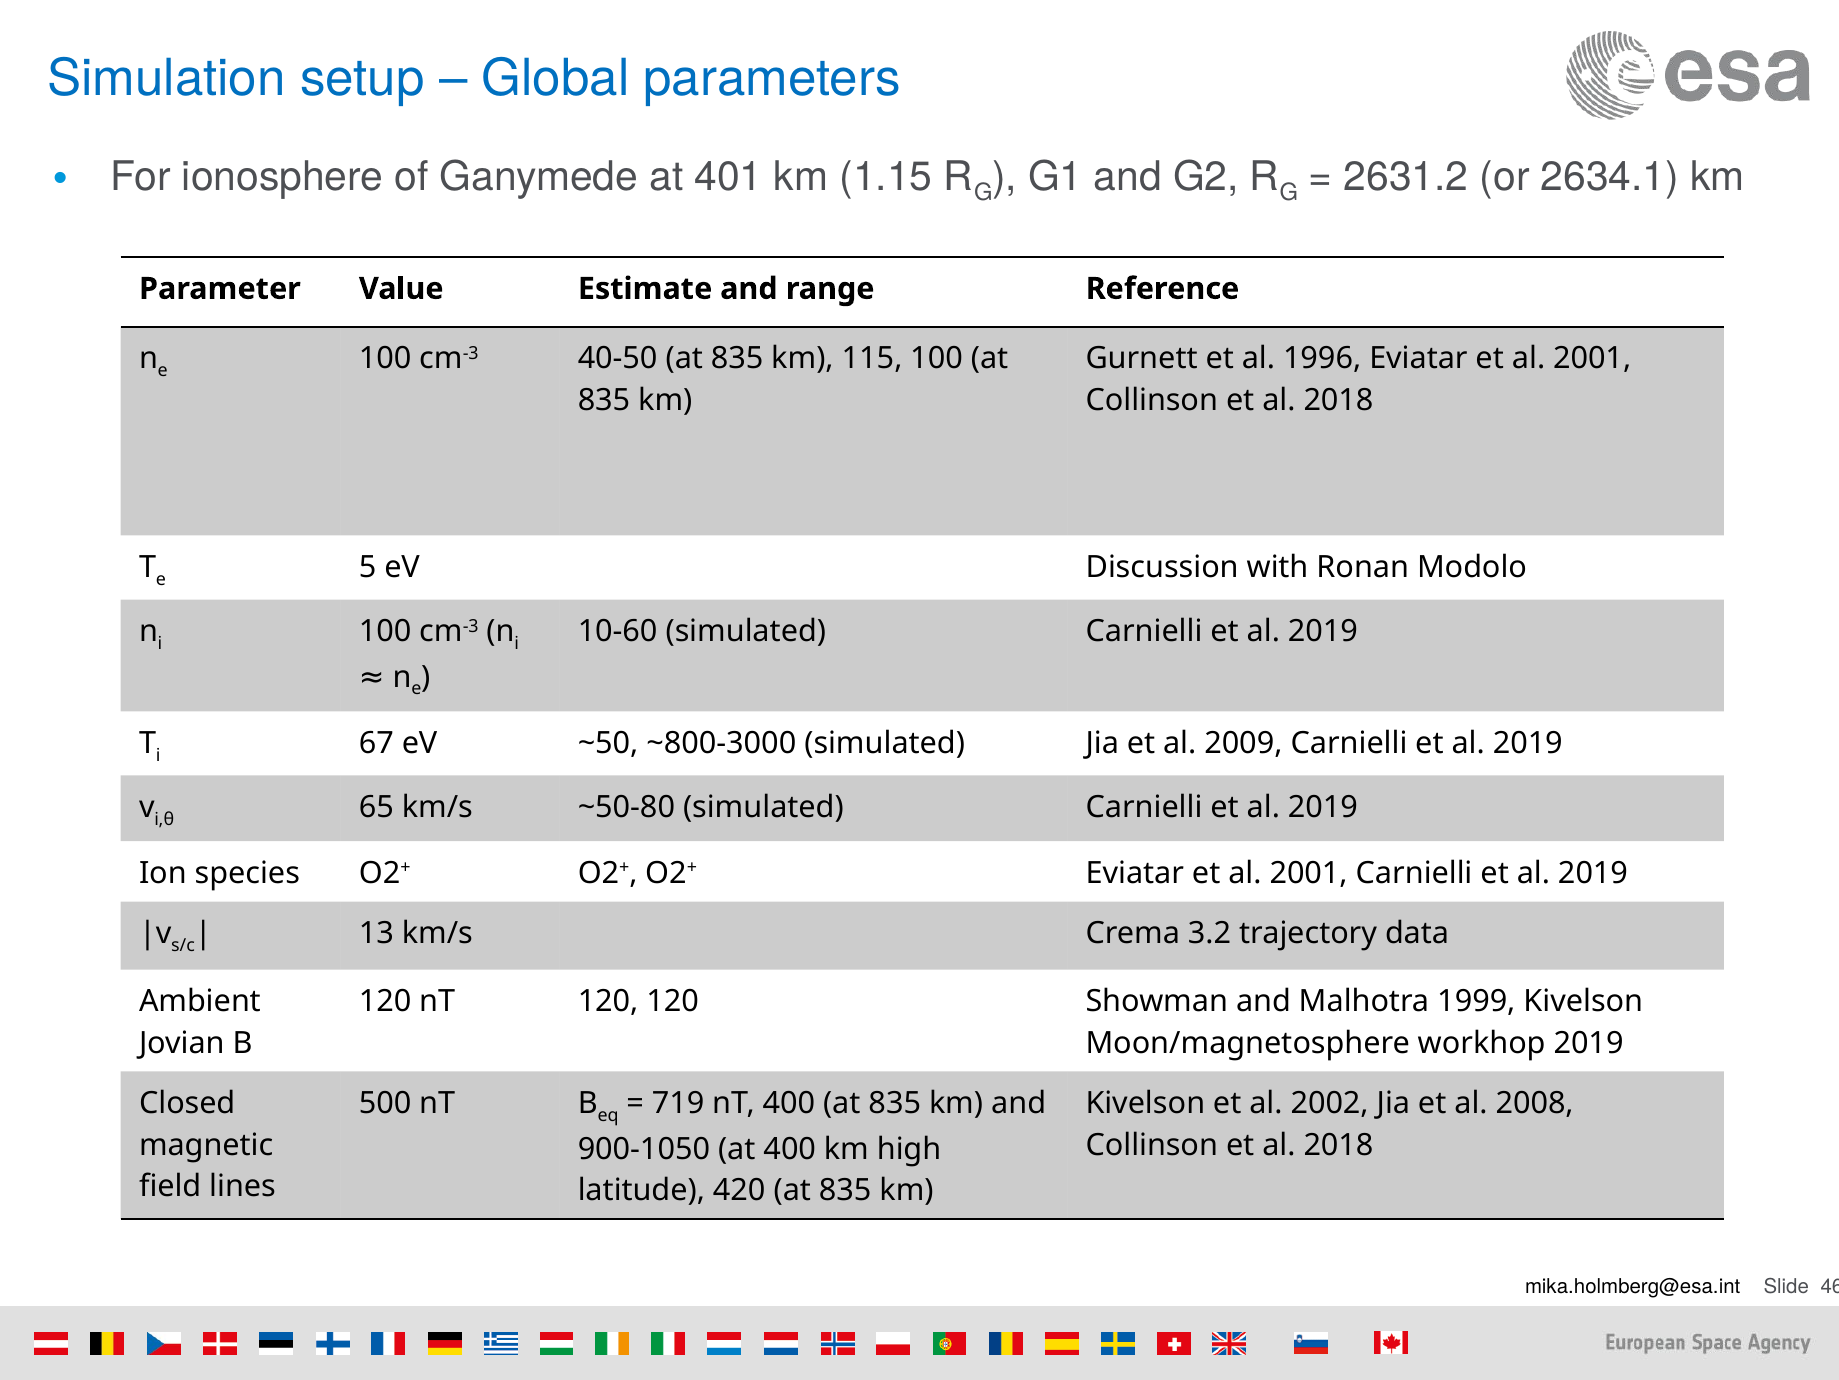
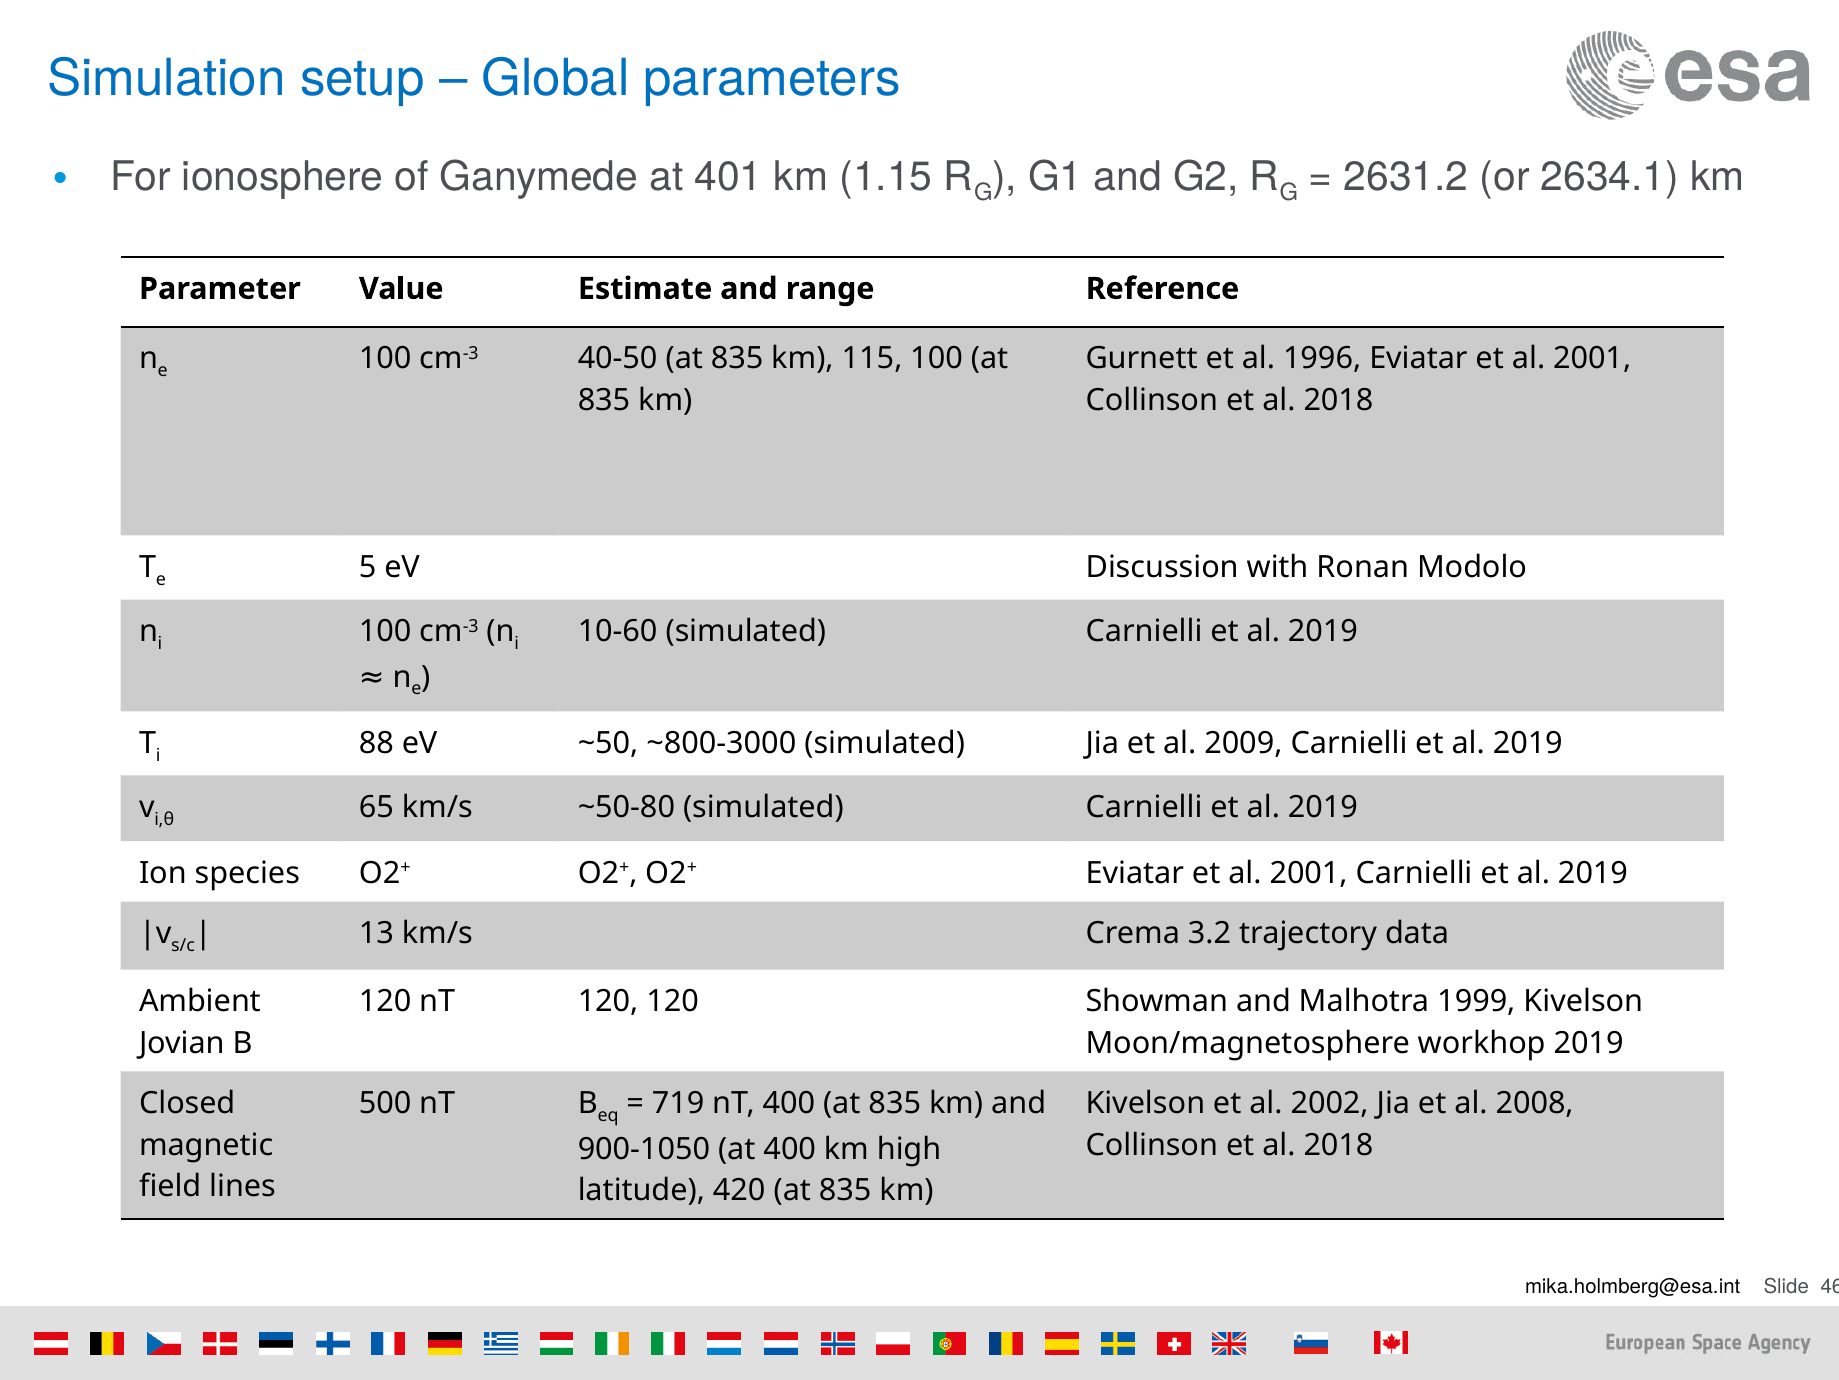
67: 67 -> 88 (376, 743)
